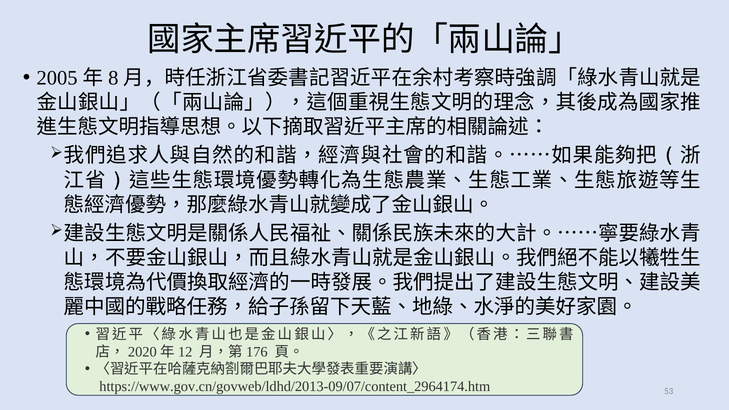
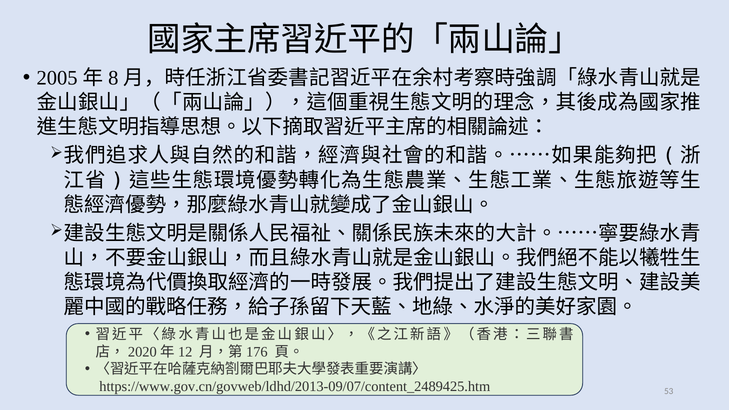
https://www.gov.cn/govweb/ldhd/2013-09/07/content_2964174.htm: https://www.gov.cn/govweb/ldhd/2013-09/07/content_2964174.htm -> https://www.gov.cn/govweb/ldhd/2013-09/07/content_2489425.htm (295, 386)
